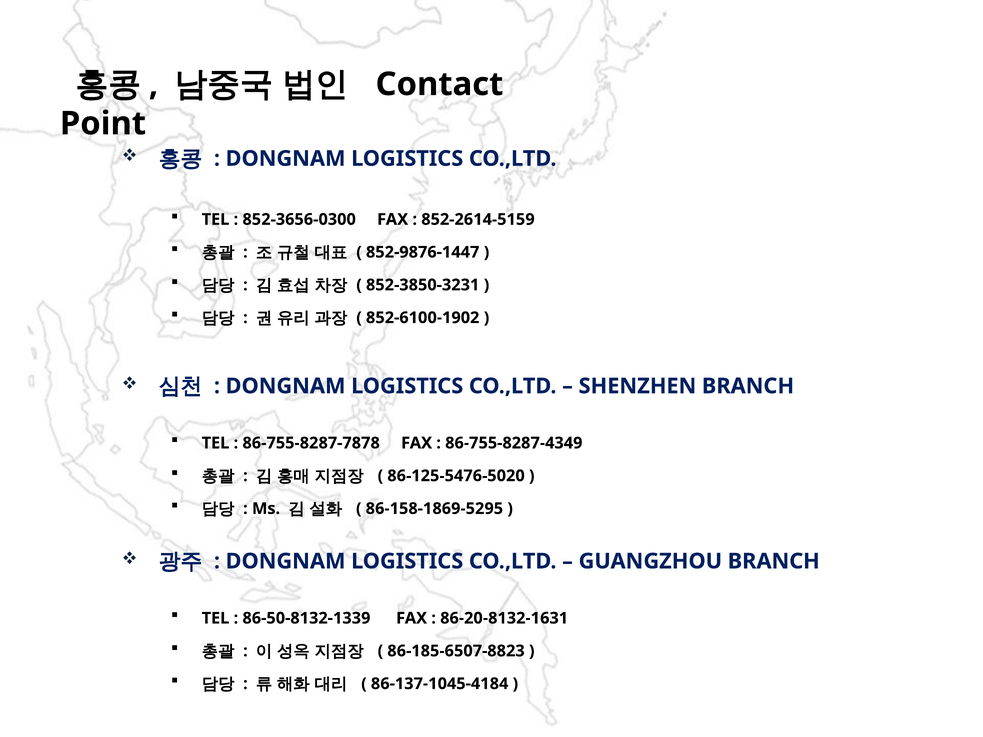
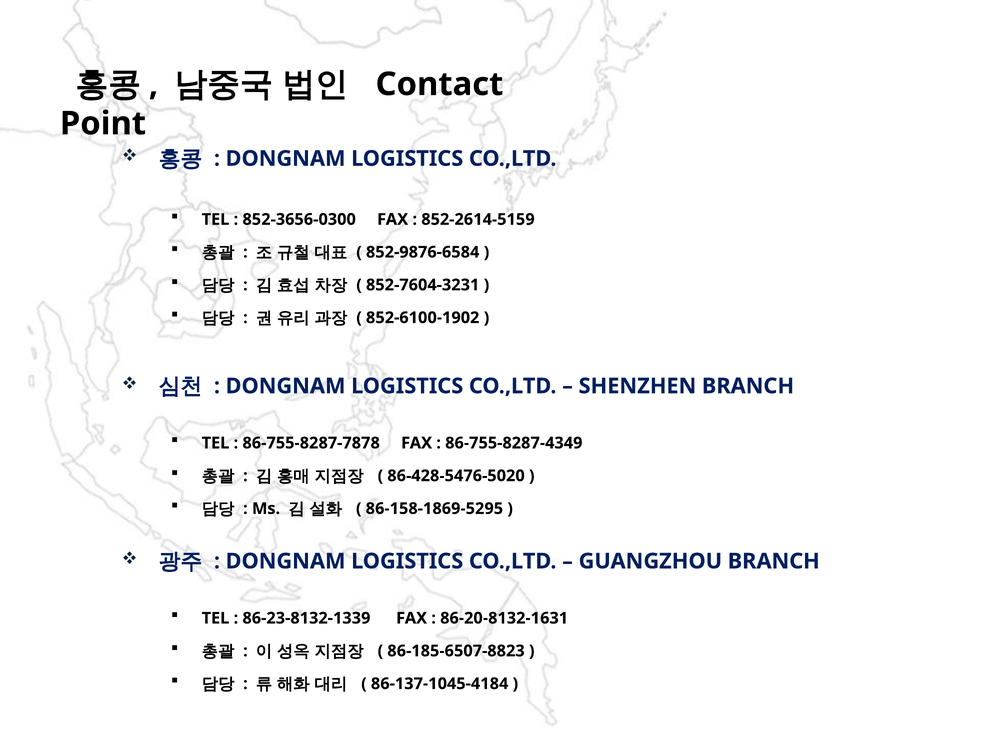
852-9876-1447: 852-9876-1447 -> 852-9876-6584 (423, 252)
852-3850-3231: 852-3850-3231 -> 852-7604-3231 (423, 285)
86-125-5476-5020: 86-125-5476-5020 -> 86-428-5476-5020 (456, 476)
86-50-8132-1339: 86-50-8132-1339 -> 86-23-8132-1339 (306, 618)
